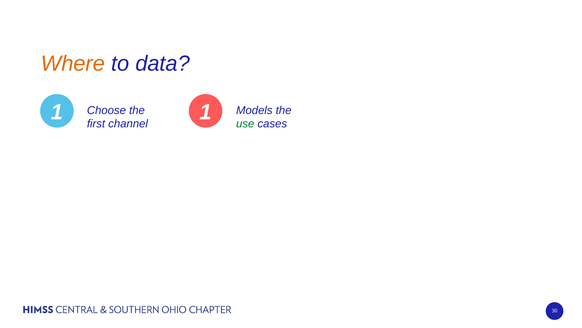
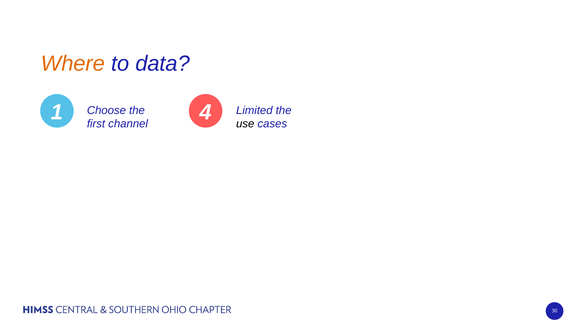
1 1: 1 -> 4 (206, 112)
Models: Models -> Limited (254, 110)
use colour: green -> black (245, 124)
